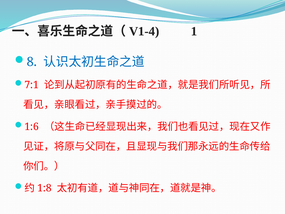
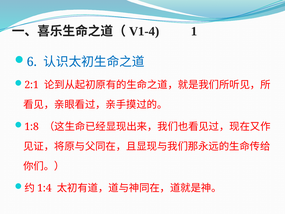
8: 8 -> 6 (32, 62)
7:1: 7:1 -> 2:1 (32, 85)
1:6: 1:6 -> 1:8 (32, 127)
1:8: 1:8 -> 1:4 (44, 188)
